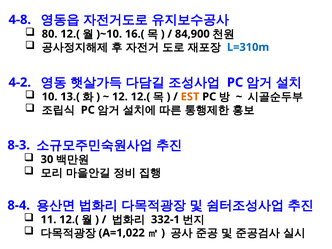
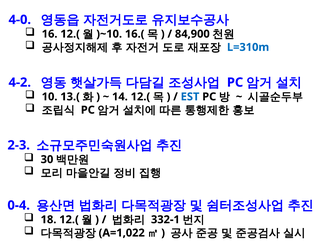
4-8: 4-8 -> 4-0 (20, 20)
80: 80 -> 16 (50, 34)
12: 12 -> 14 (120, 97)
EST colour: orange -> blue (190, 97)
8-3: 8-3 -> 2-3 (19, 145)
8-4: 8-4 -> 0-4 (19, 205)
11: 11 -> 18 (49, 220)
